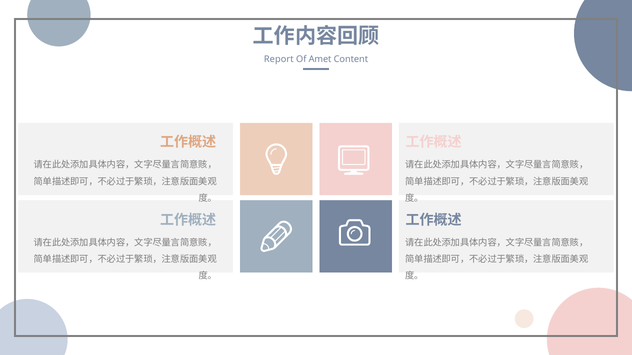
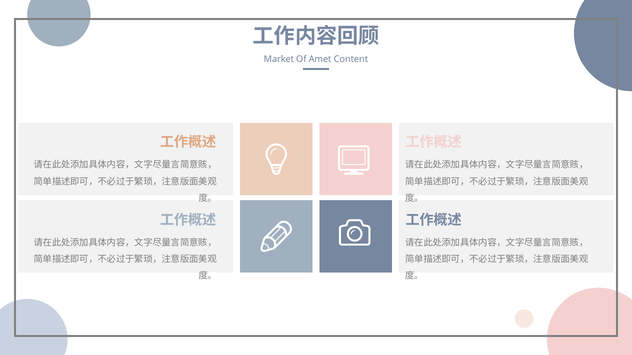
Report: Report -> Market (279, 59)
